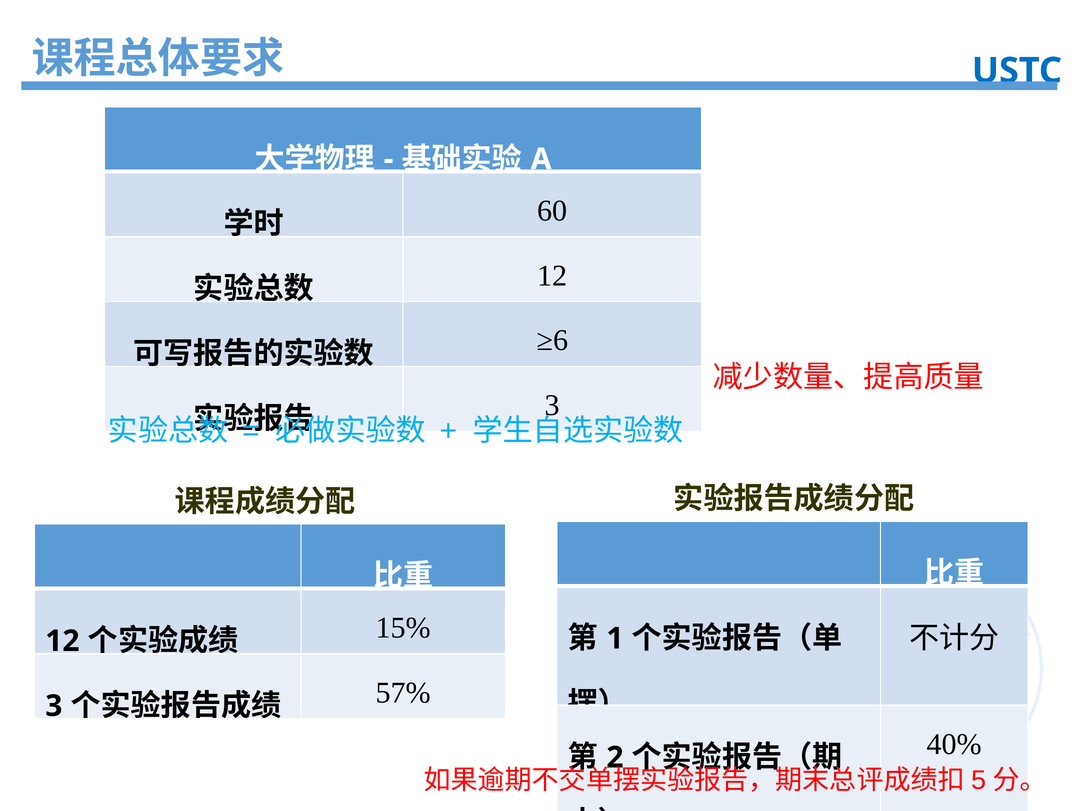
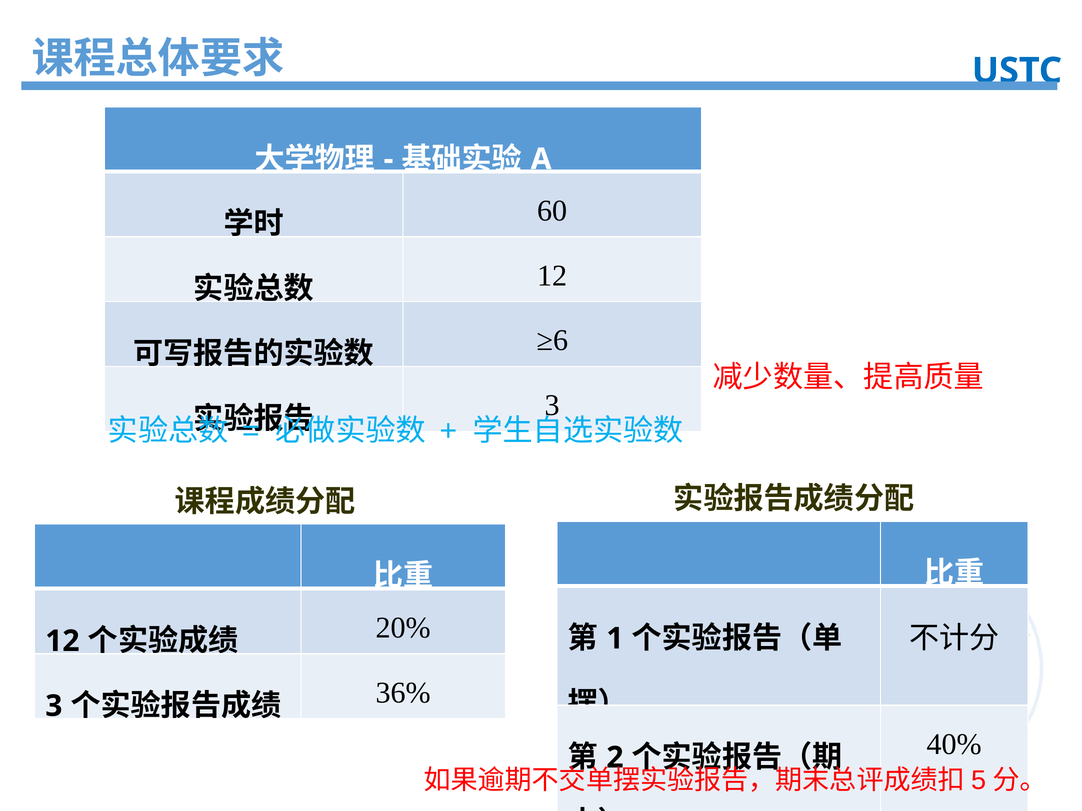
15%: 15% -> 20% (403, 628)
57%: 57% -> 36% (403, 693)
